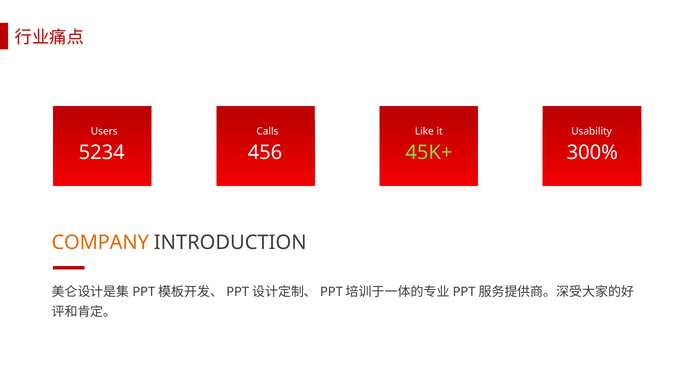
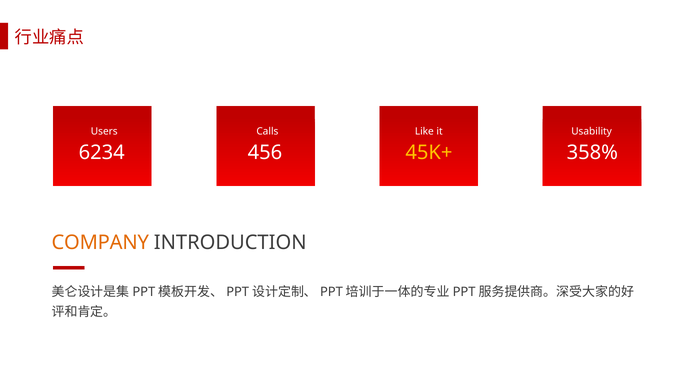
5234: 5234 -> 6234 (102, 152)
45K+ colour: light green -> yellow (429, 152)
300%: 300% -> 358% (592, 152)
